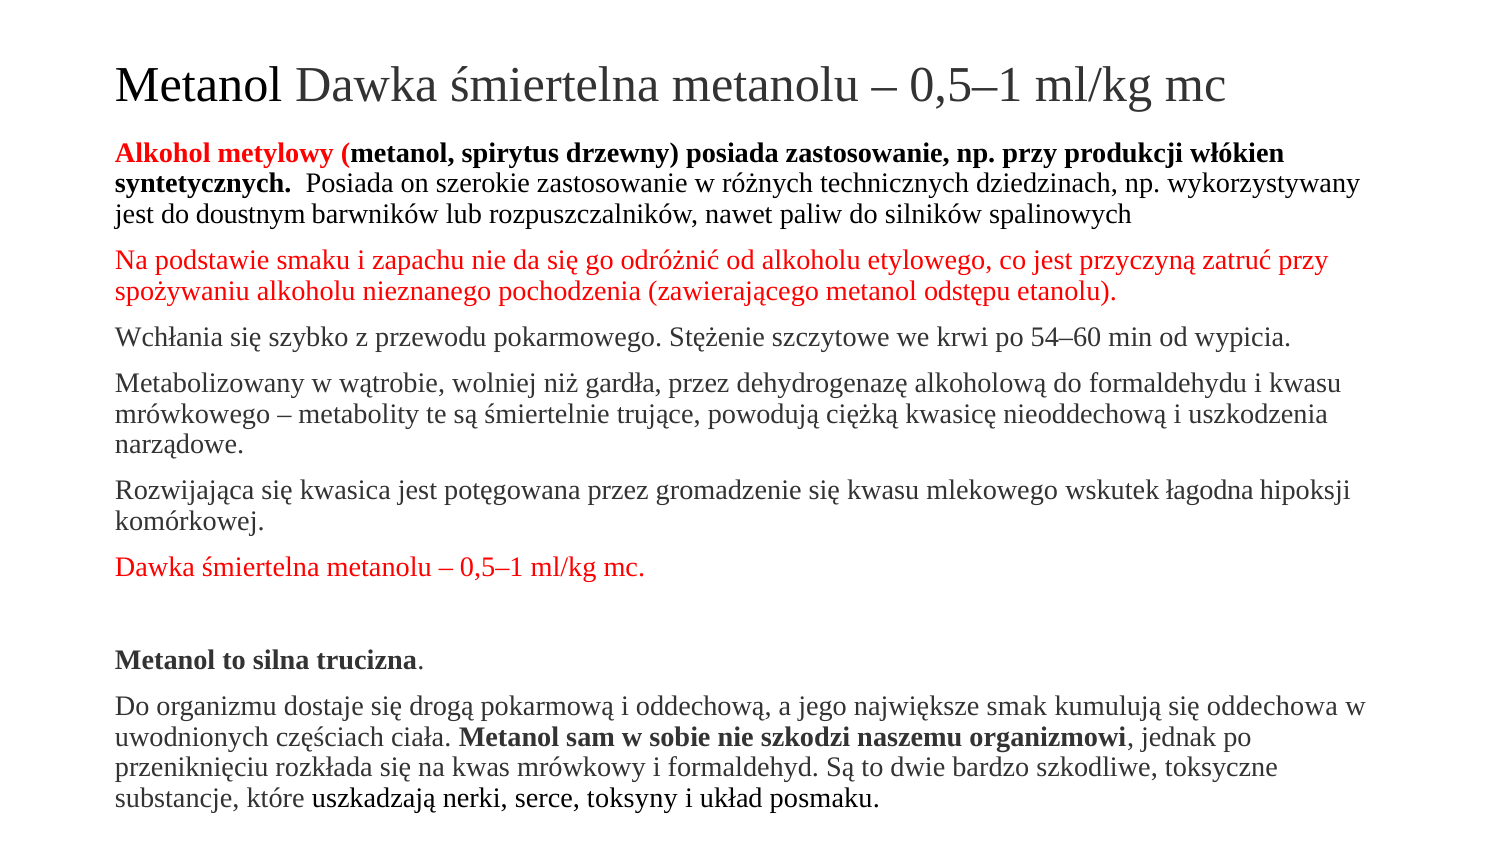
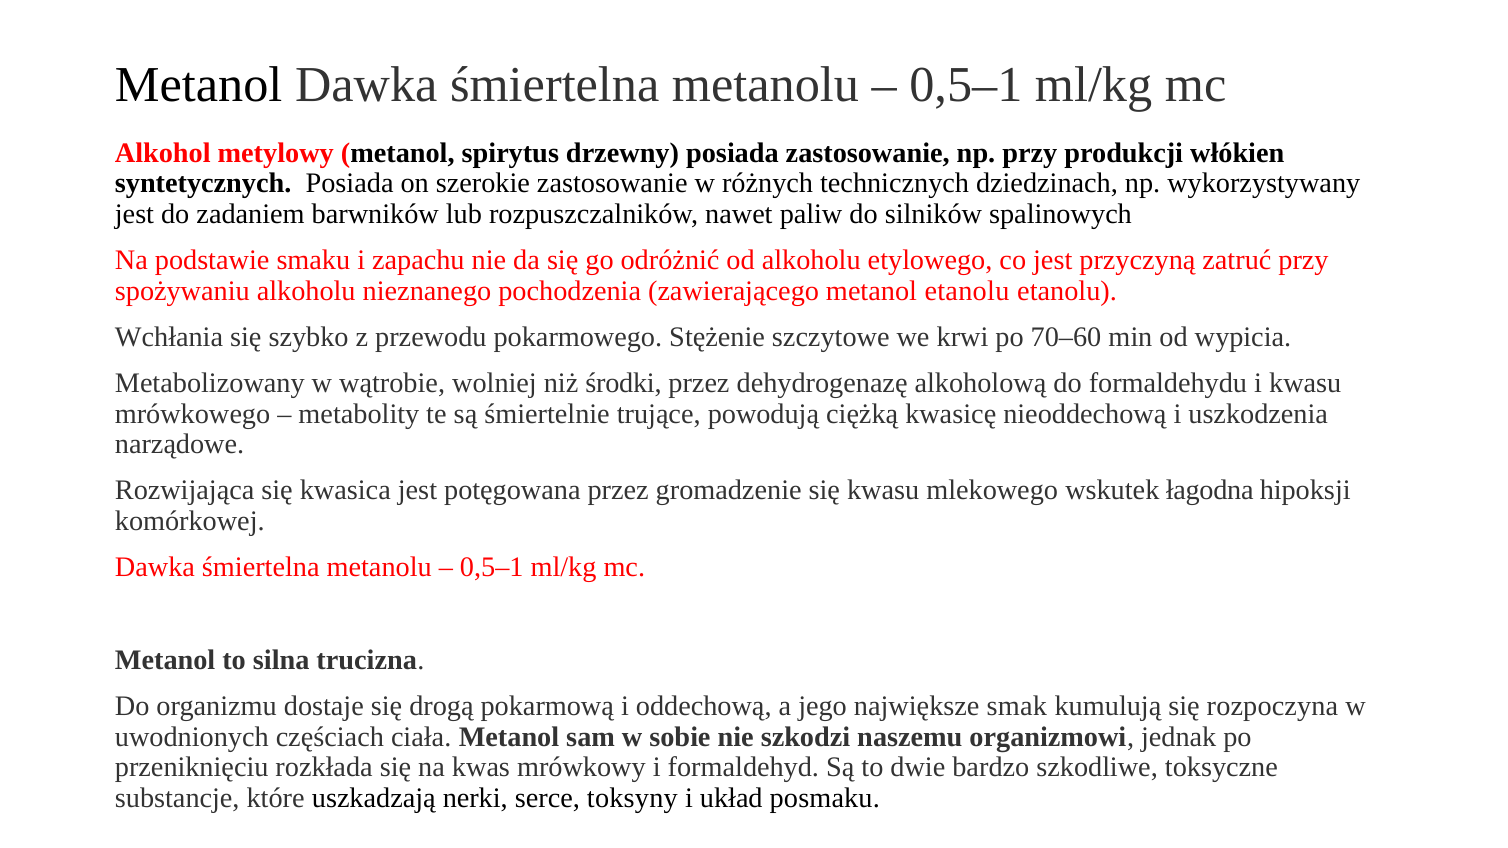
doustnym: doustnym -> zadaniem (251, 214)
metanol odstępu: odstępu -> etanolu (967, 291)
54–60: 54–60 -> 70–60 (1066, 337)
gardła: gardła -> środki (624, 383)
oddechowa: oddechowa -> rozpoczyna (1272, 706)
